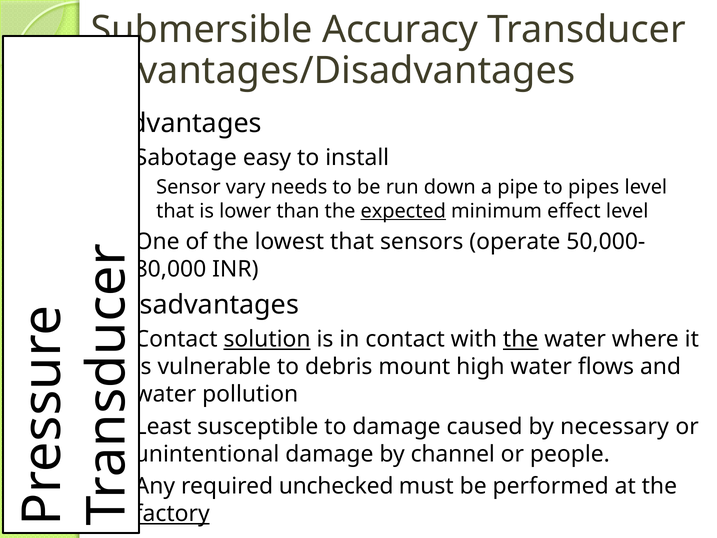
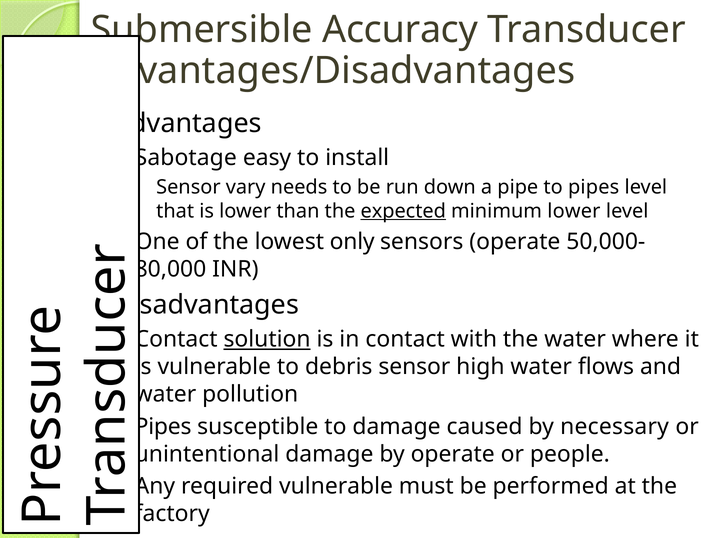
minimum effect: effect -> lower (574, 211)
lowest that: that -> only (352, 242)
the underline: present -> none (521, 339)
debris mount: mount -> sensor (414, 367)
Least: Least -> Pipes (163, 426)
by channel: channel -> operate (453, 454)
required unchecked: unchecked -> vulnerable (336, 486)
factory underline: present -> none (172, 513)
